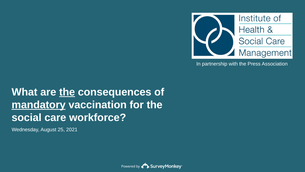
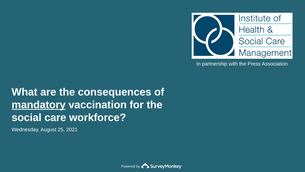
the underline: present -> none (67, 92)
